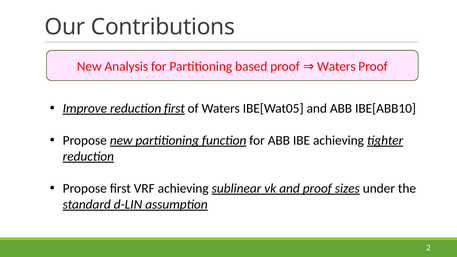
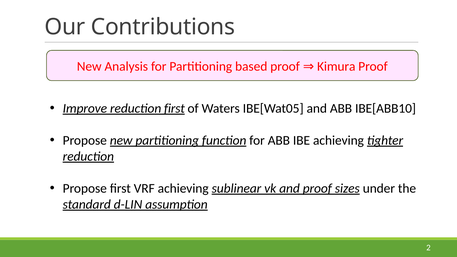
proof Waters: Waters -> Kimura (336, 66)
